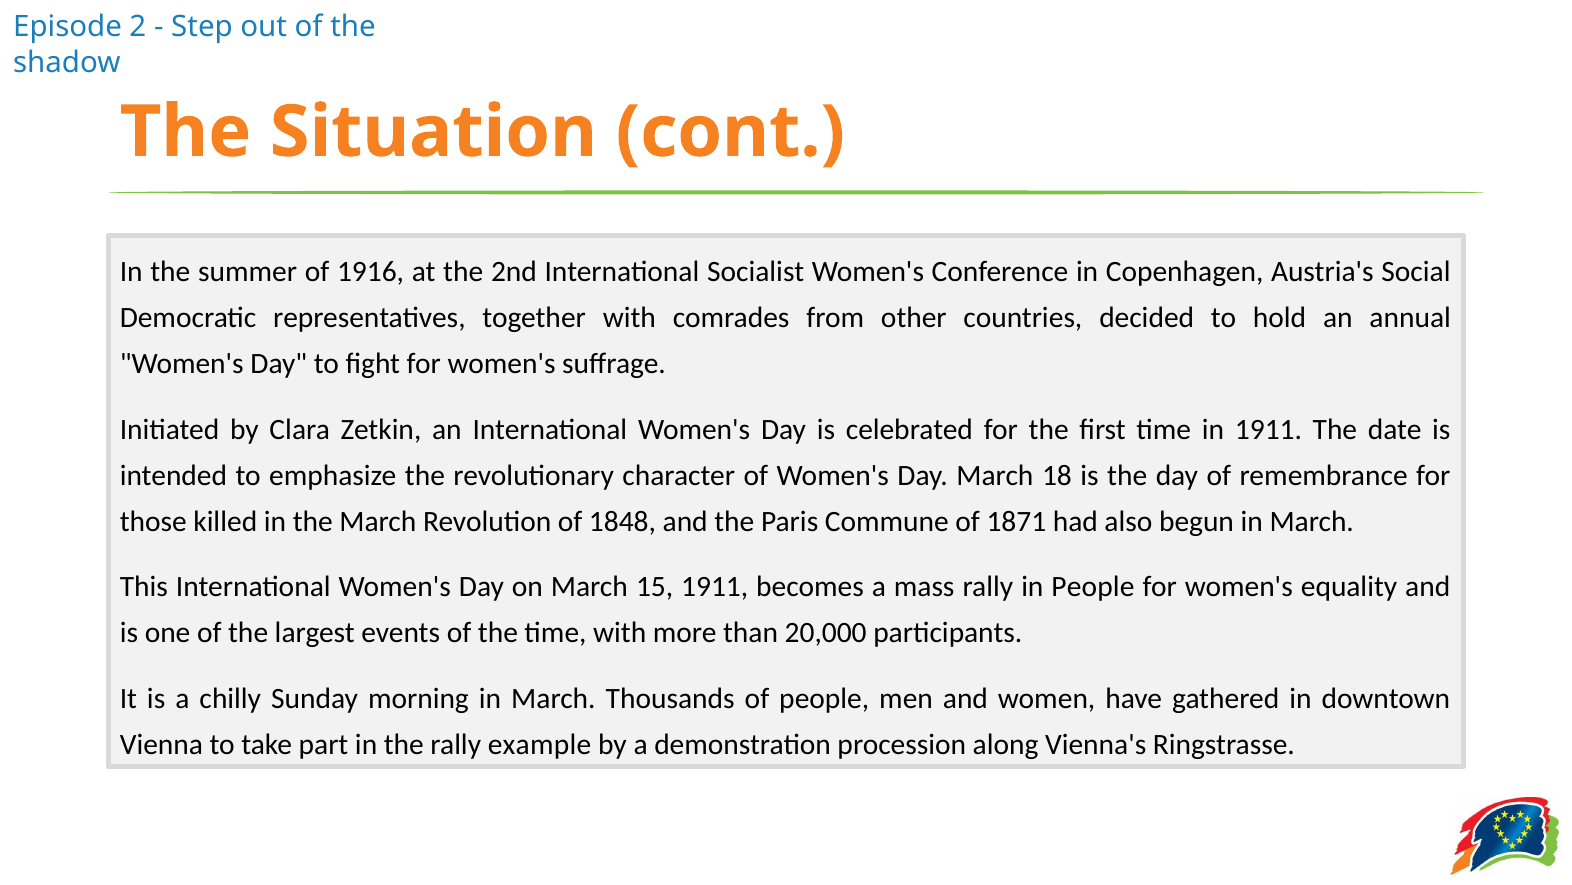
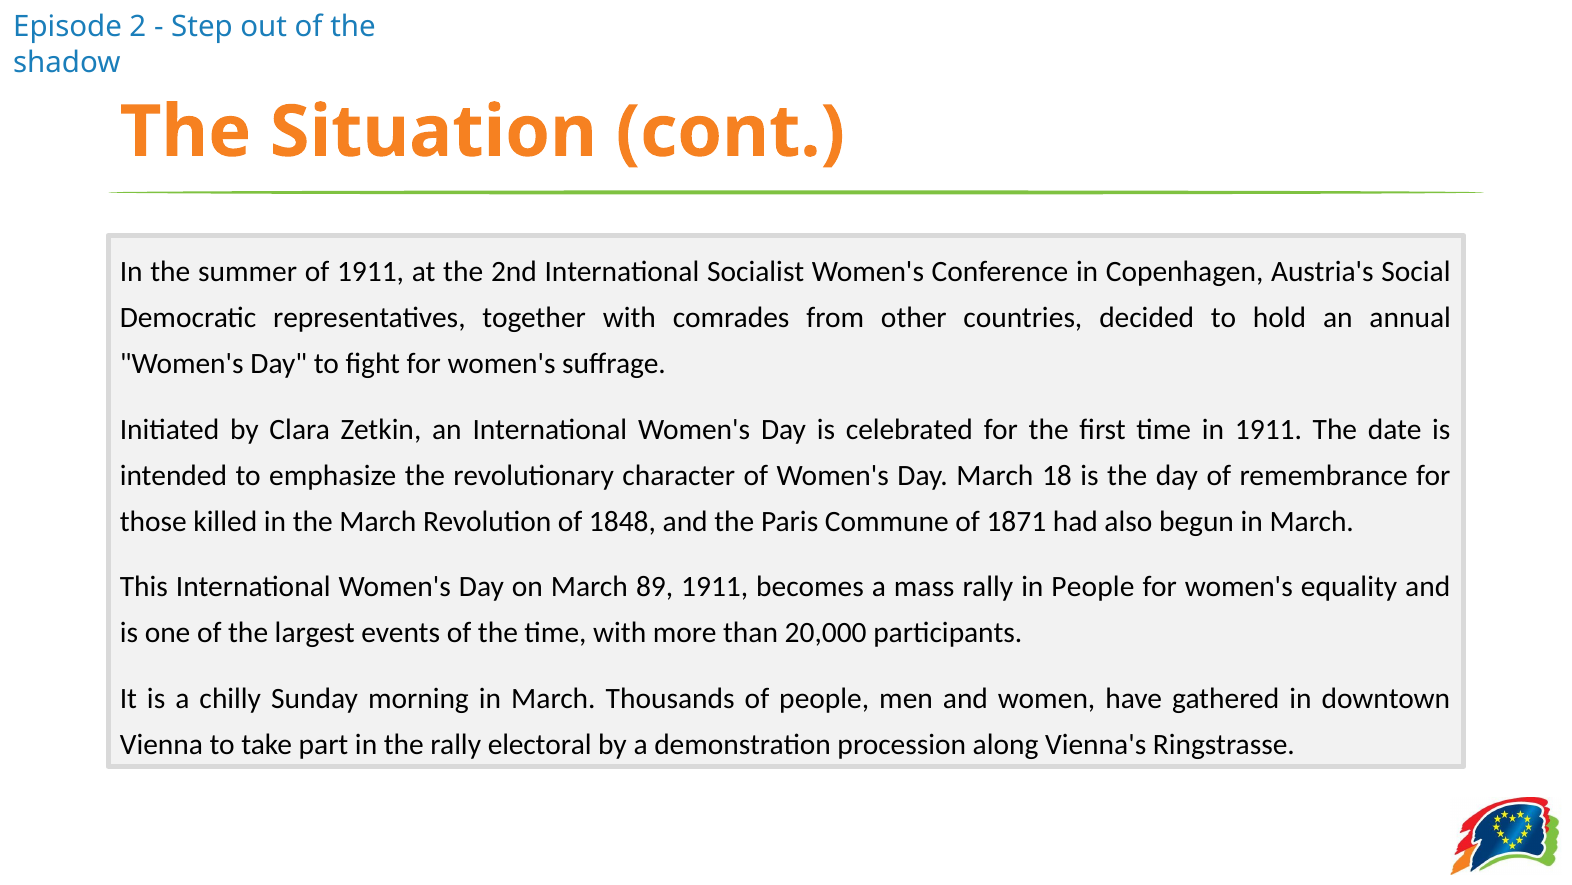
of 1916: 1916 -> 1911 (371, 272)
15: 15 -> 89 (655, 587)
example: example -> electoral (540, 744)
